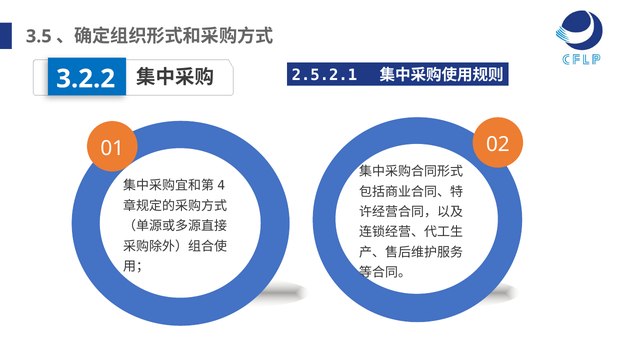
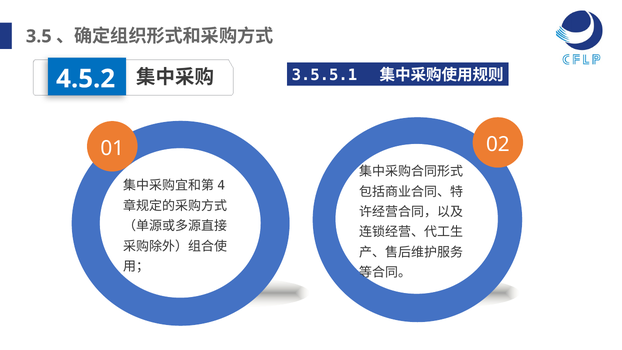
2.5.2.1: 2.5.2.1 -> 3.5.5.1 (324, 75)
3.2.2: 3.2.2 -> 4.5.2 (86, 79)
